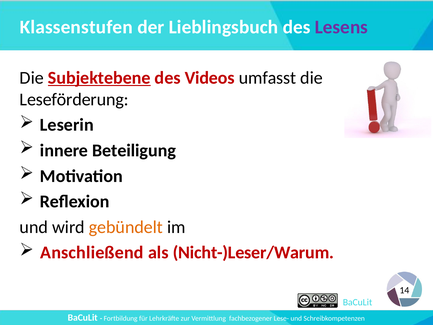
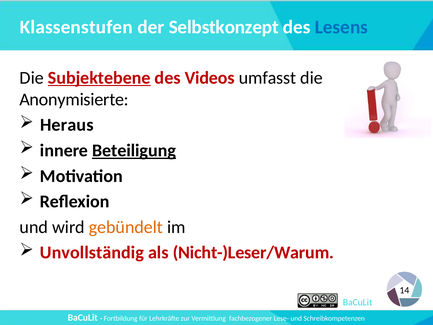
Lieblingsbuch: Lieblingsbuch -> Selbstkonzept (224, 27)
Lesens colour: purple -> blue (341, 27)
Leseförderung: Leseförderung -> Anonymisierte (74, 99)
Leserin: Leserin -> Heraus (67, 125)
Beteiligung underline: none -> present (134, 150)
Anschließend: Anschließend -> Unvollständig (92, 252)
